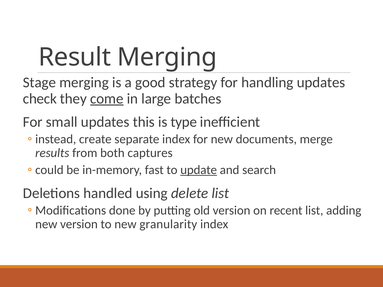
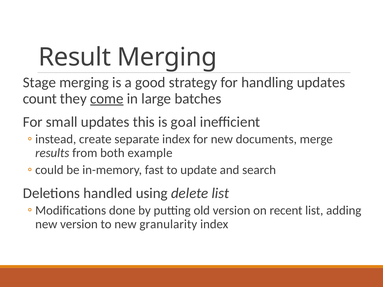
check: check -> count (40, 99)
type: type -> goal (184, 122)
captures: captures -> example (150, 153)
update underline: present -> none (199, 170)
